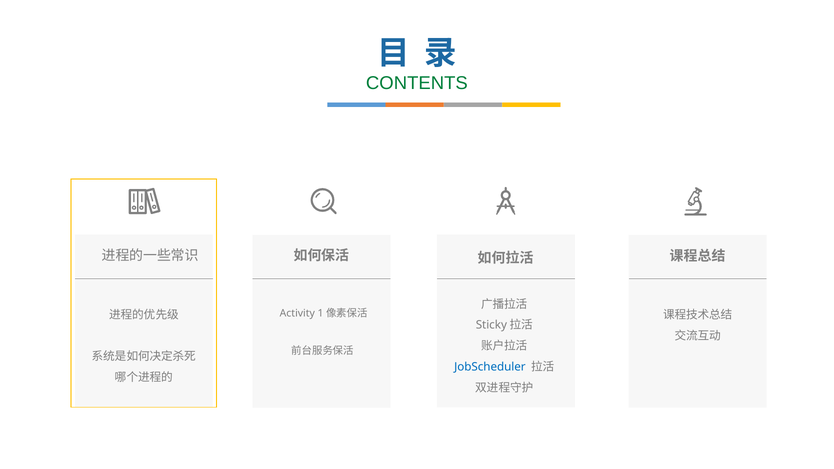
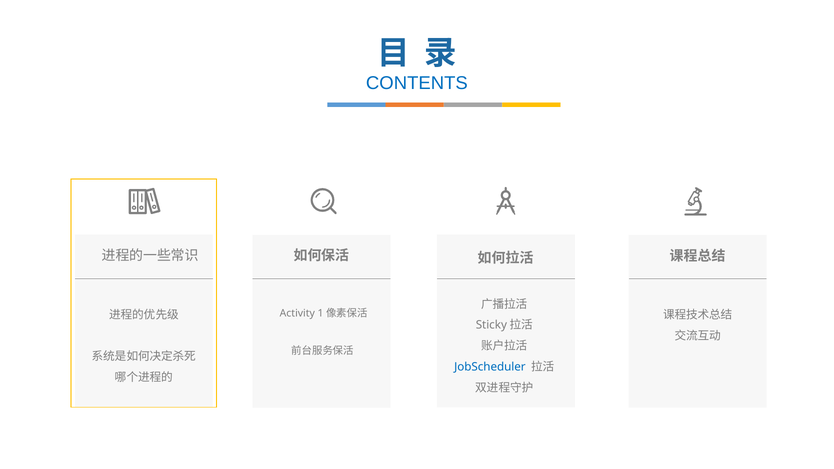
CONTENTS colour: green -> blue (417, 83)
